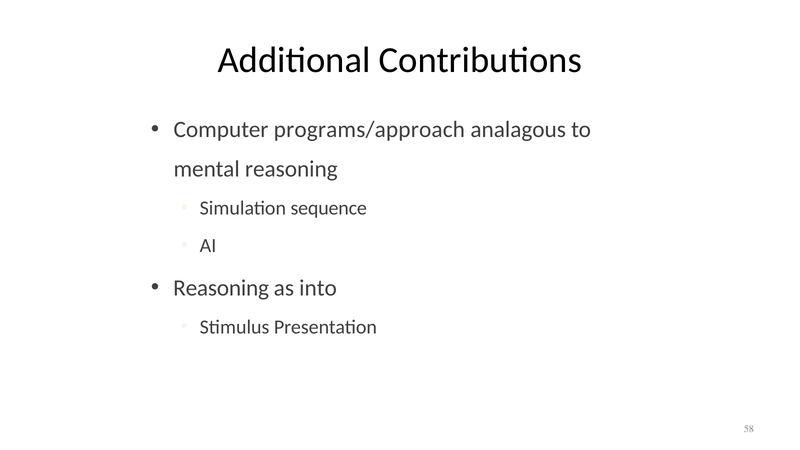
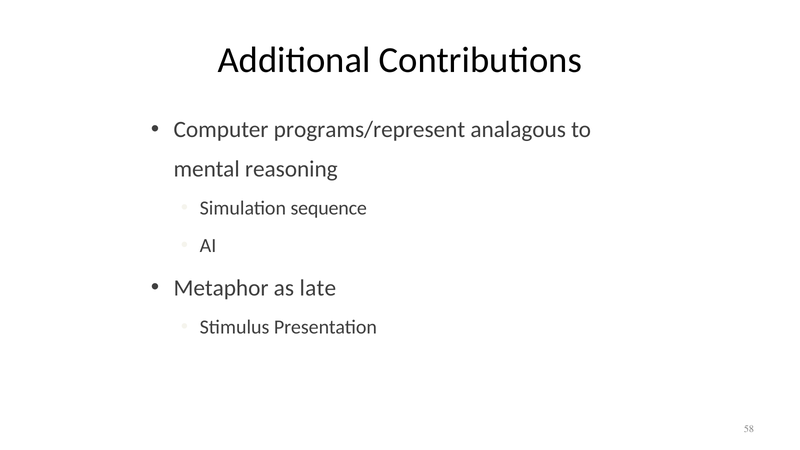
programs/approach: programs/approach -> programs/represent (369, 130)
Reasoning: Reasoning -> Metaphor (221, 288)
into: into -> late (318, 288)
